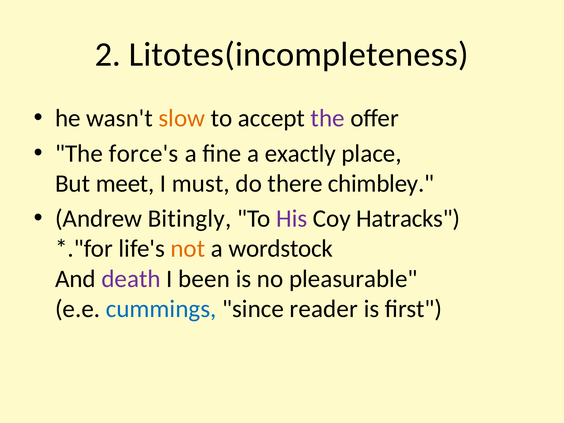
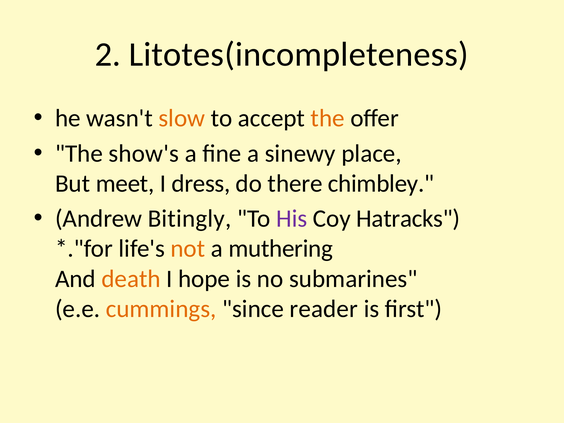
the colour: purple -> orange (328, 118)
force's: force's -> show's (144, 153)
exactly: exactly -> sinewy (300, 153)
must: must -> dress (201, 184)
wordstock: wordstock -> muthering (281, 249)
death colour: purple -> orange (131, 279)
been: been -> hope (204, 279)
pleasurable: pleasurable -> submarines (353, 279)
cummings colour: blue -> orange (161, 309)
